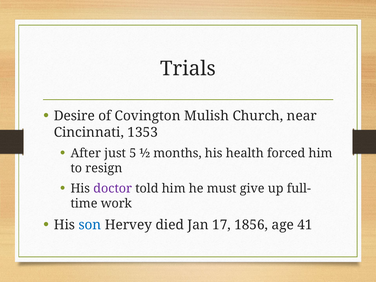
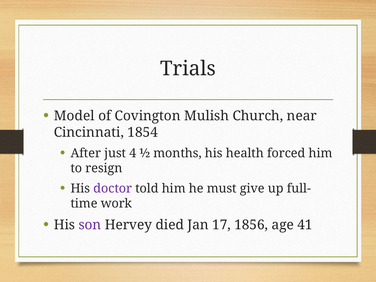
Desire: Desire -> Model (74, 116)
1353: 1353 -> 1854 (143, 132)
5: 5 -> 4 (133, 153)
son colour: blue -> purple (90, 225)
